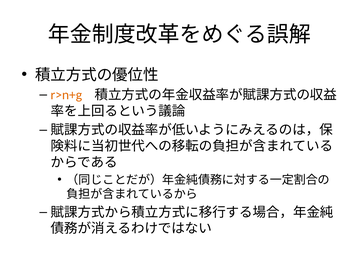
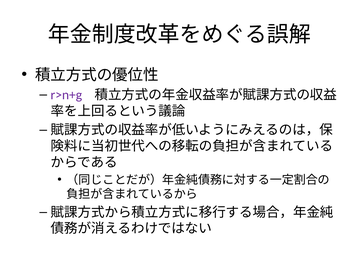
r>n+g colour: orange -> purple (66, 95)
